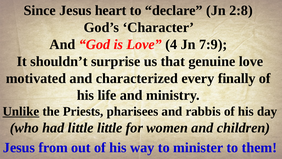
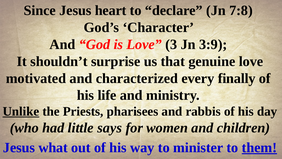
2:8: 2:8 -> 7:8 (241, 11)
4: 4 -> 3 (171, 44)
7:9: 7:9 -> 3:9 (213, 44)
little little: little -> says (110, 128)
from: from -> what (53, 147)
them underline: none -> present (259, 147)
